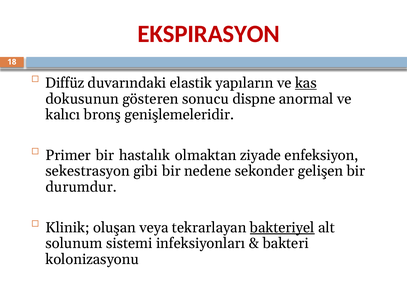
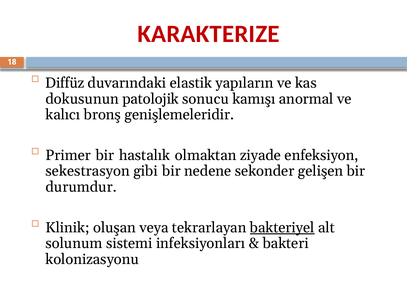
EKSPIRASYON: EKSPIRASYON -> KARAKTERIZE (209, 34)
kas underline: present -> none (306, 83)
gösteren: gösteren -> patolojik (151, 99)
dispne: dispne -> kamışı (254, 99)
